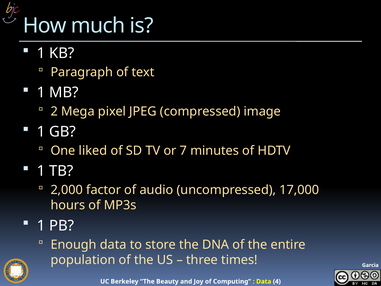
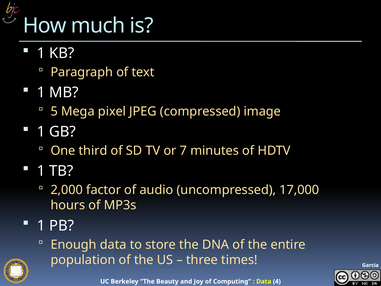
2: 2 -> 5 (54, 111)
liked: liked -> third (93, 151)
